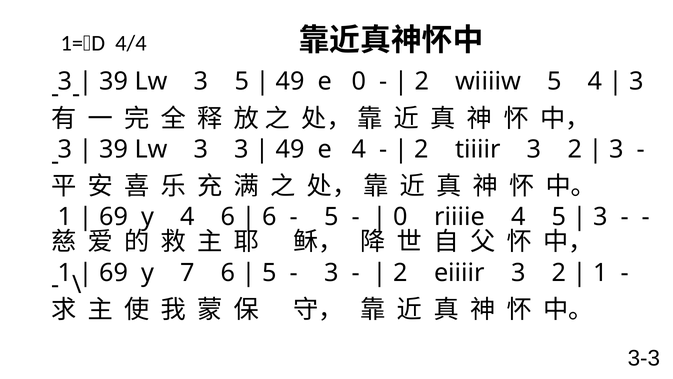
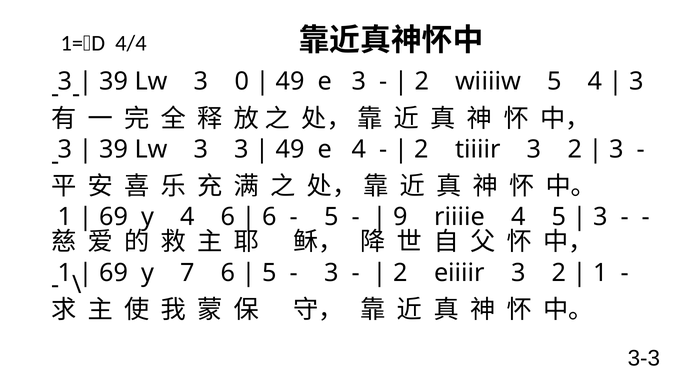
3 5: 5 -> 0 (242, 82)
e 0: 0 -> 3 (359, 82)
0: 0 -> 9 (401, 217)
